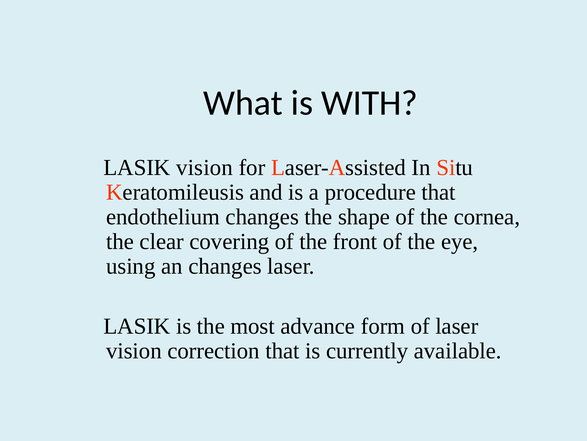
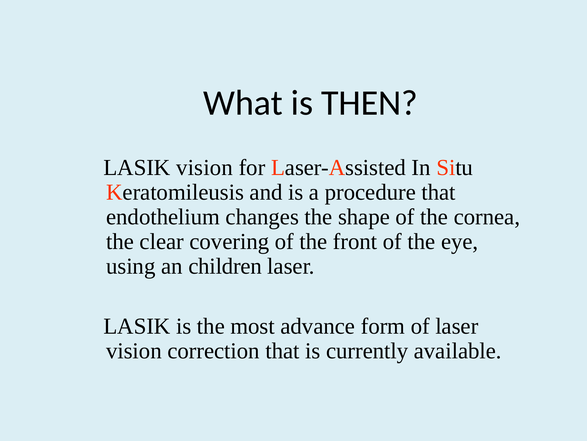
WITH: WITH -> THEN (370, 103)
an changes: changes -> children (225, 266)
